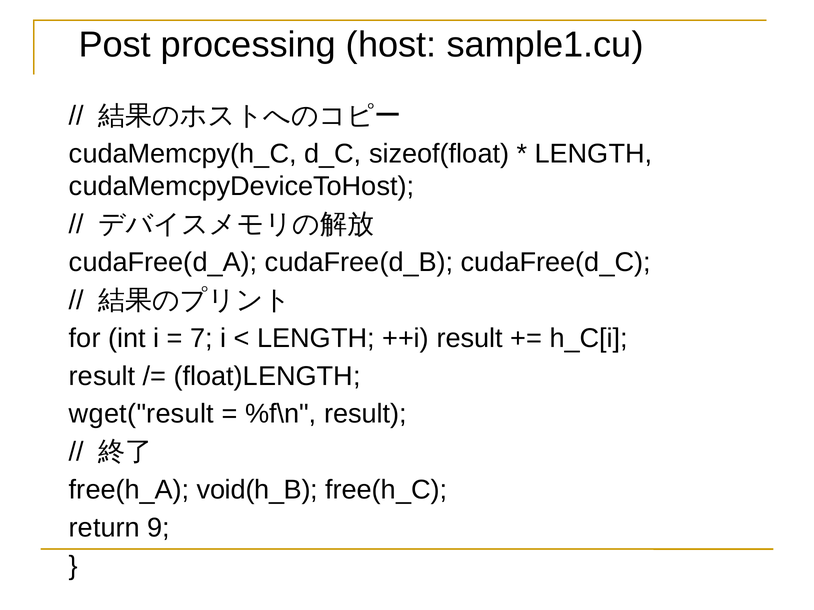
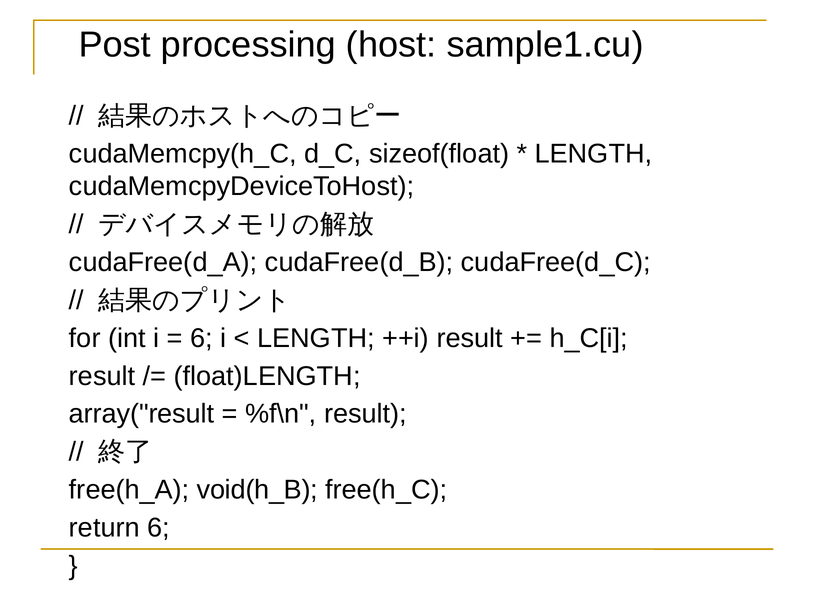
7: 7 -> 6 (201, 338)
wget("result: wget("result -> array("result (142, 414)
return 9: 9 -> 6 (159, 528)
